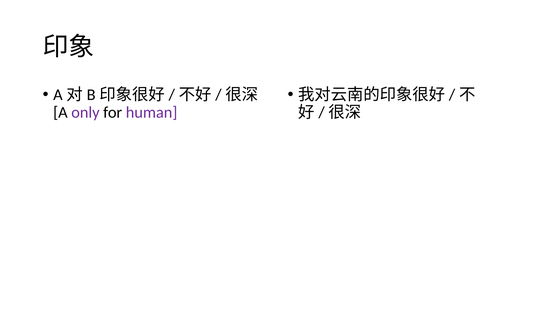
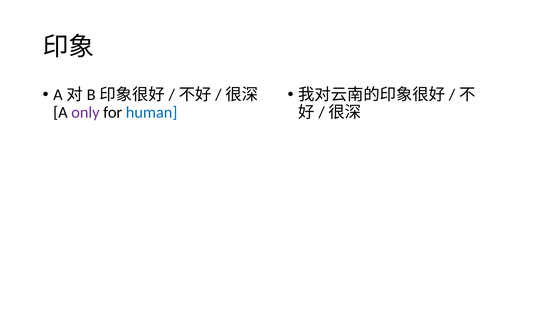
human colour: purple -> blue (152, 112)
